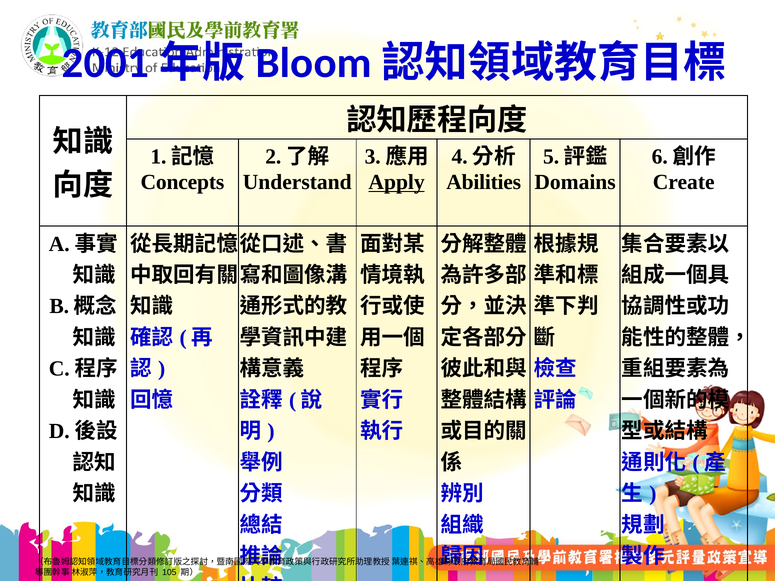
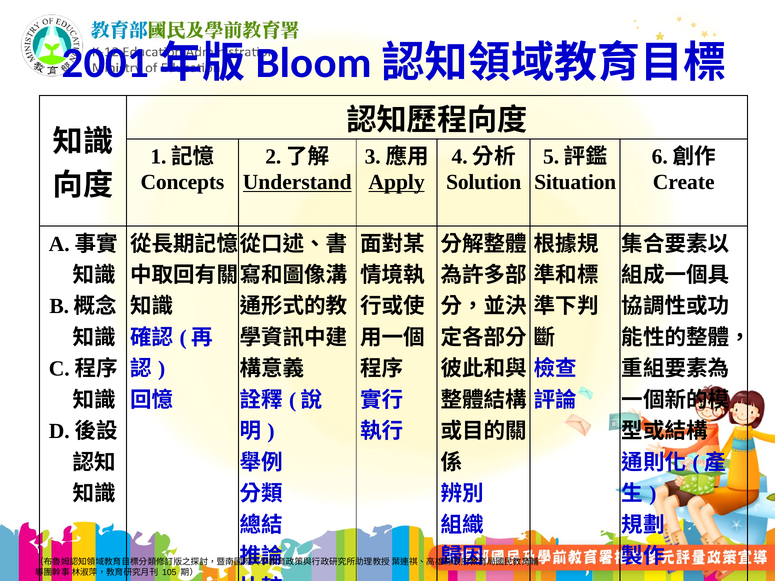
Understand underline: none -> present (297, 182)
Abilities: Abilities -> Solution (484, 182)
Domains: Domains -> Situation (575, 182)
